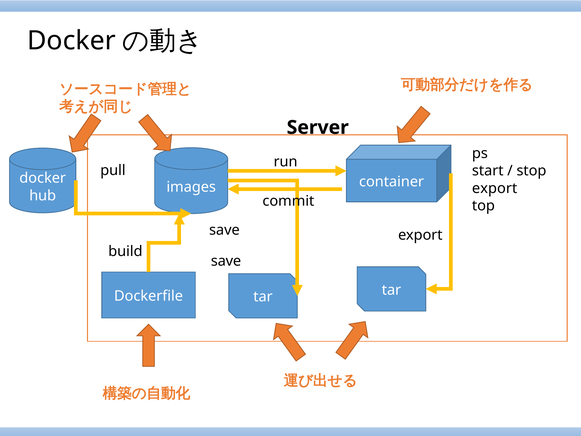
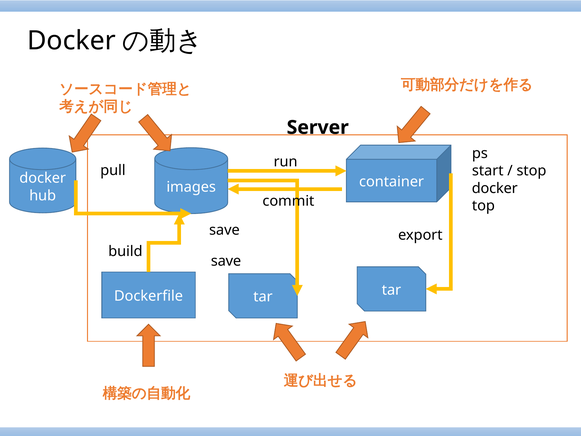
export: export -> docker (495, 188)
